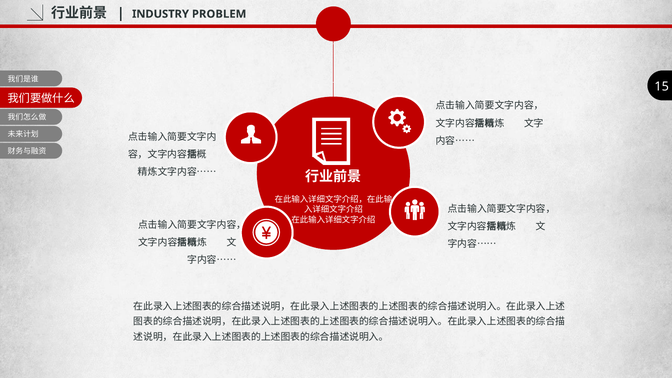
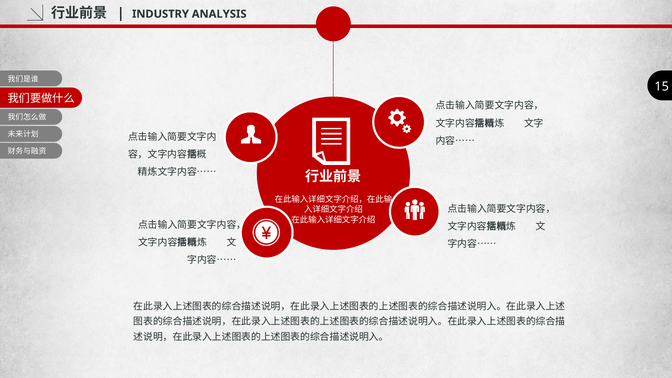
PROBLEM: PROBLEM -> ANALYSIS (219, 14)
